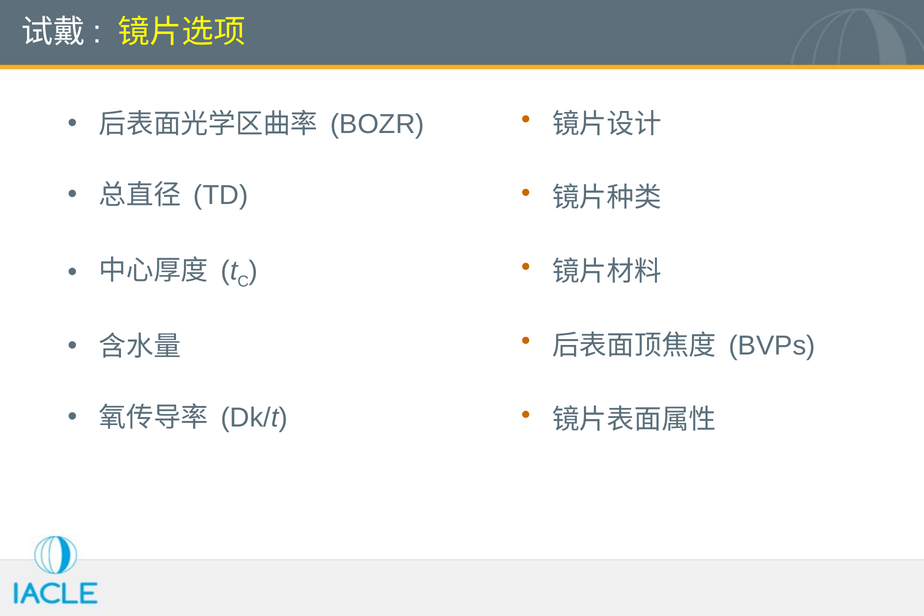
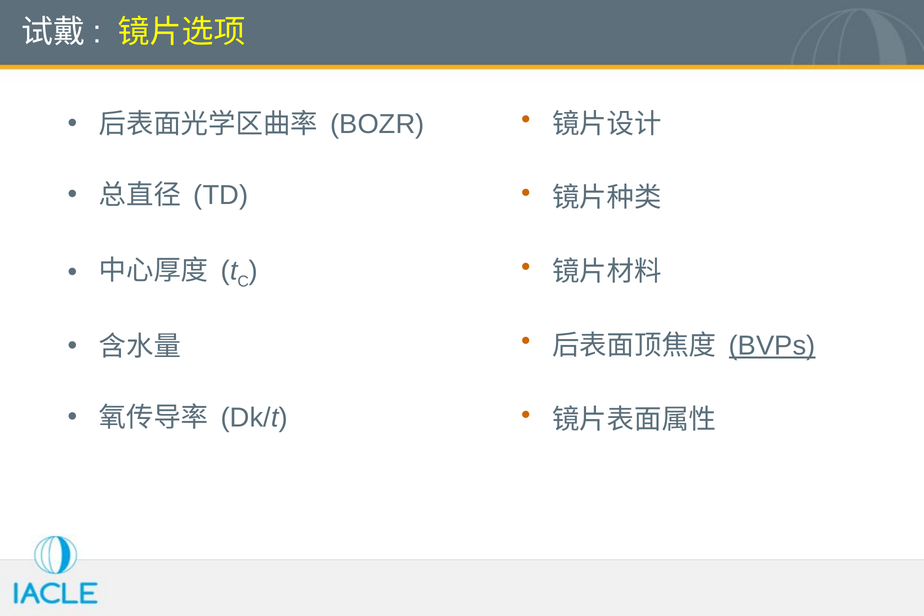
BVPs underline: none -> present (772, 346)
